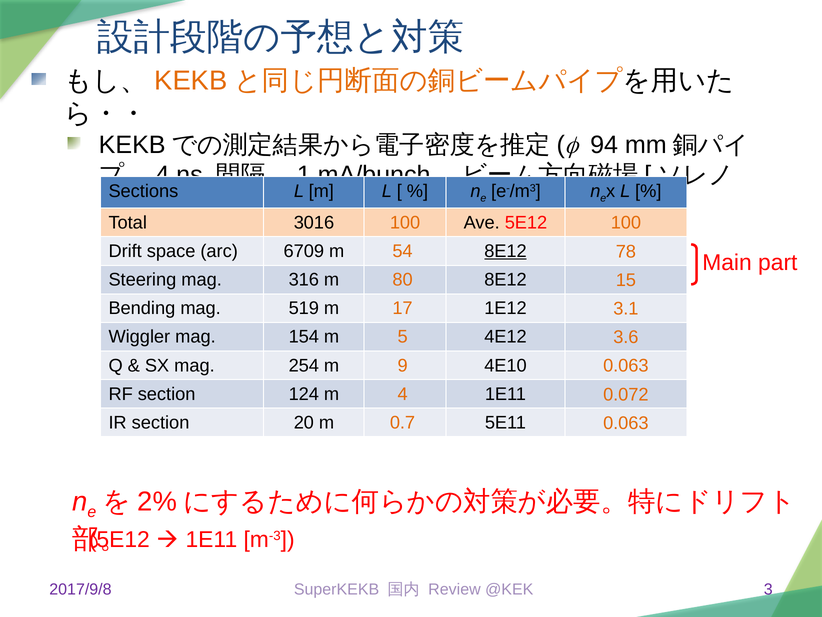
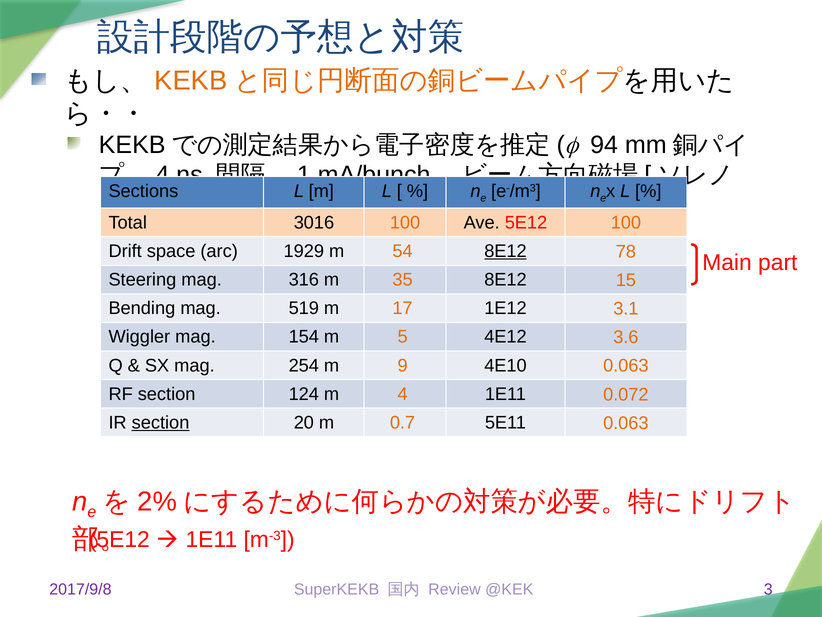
6709: 6709 -> 1929 (304, 251)
80: 80 -> 35 (403, 280)
section underline: none -> present (161, 422)
